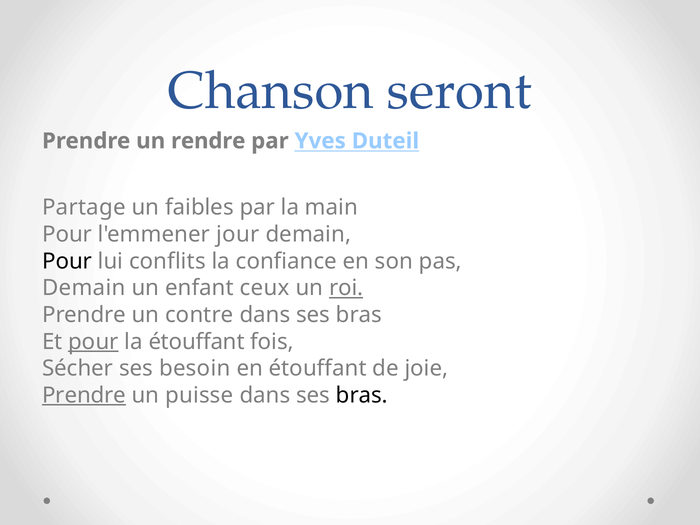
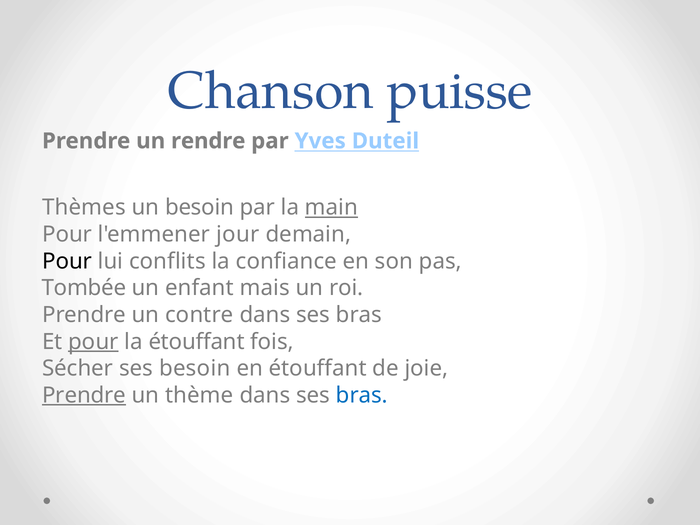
seront: seront -> puisse (460, 91)
Partage: Partage -> Thèmes (84, 208)
un faibles: faibles -> besoin (200, 208)
main underline: none -> present (331, 208)
Demain: Demain -> Tombée (84, 288)
ceux: ceux -> mais (265, 288)
roi underline: present -> none (346, 288)
puisse: puisse -> thème (199, 395)
bras colour: black -> blue (362, 395)
